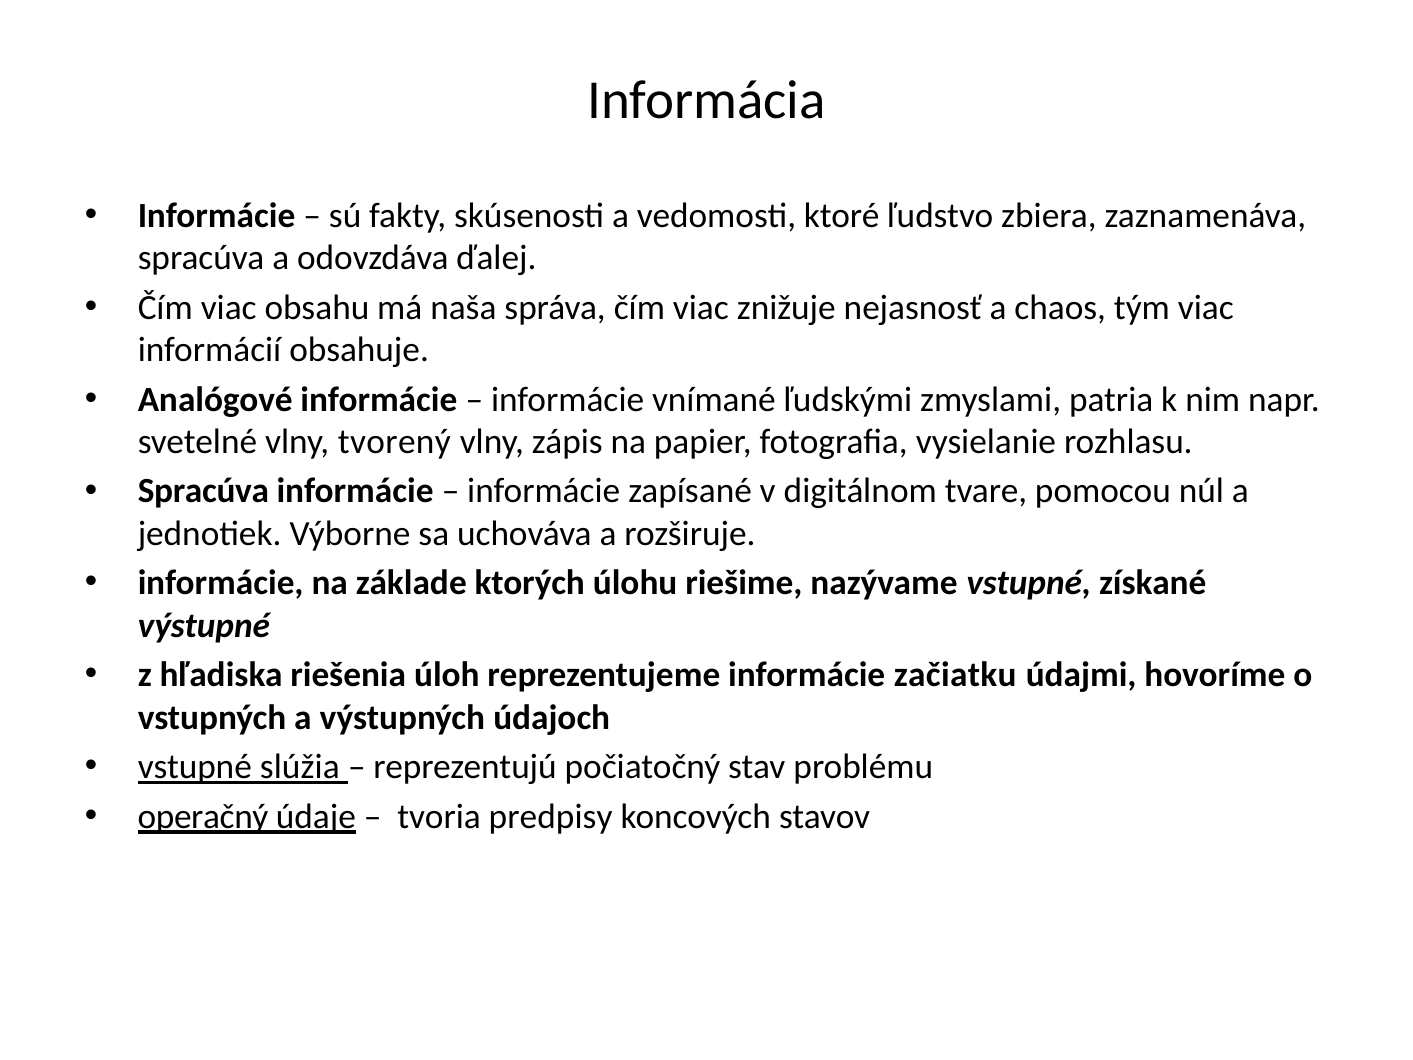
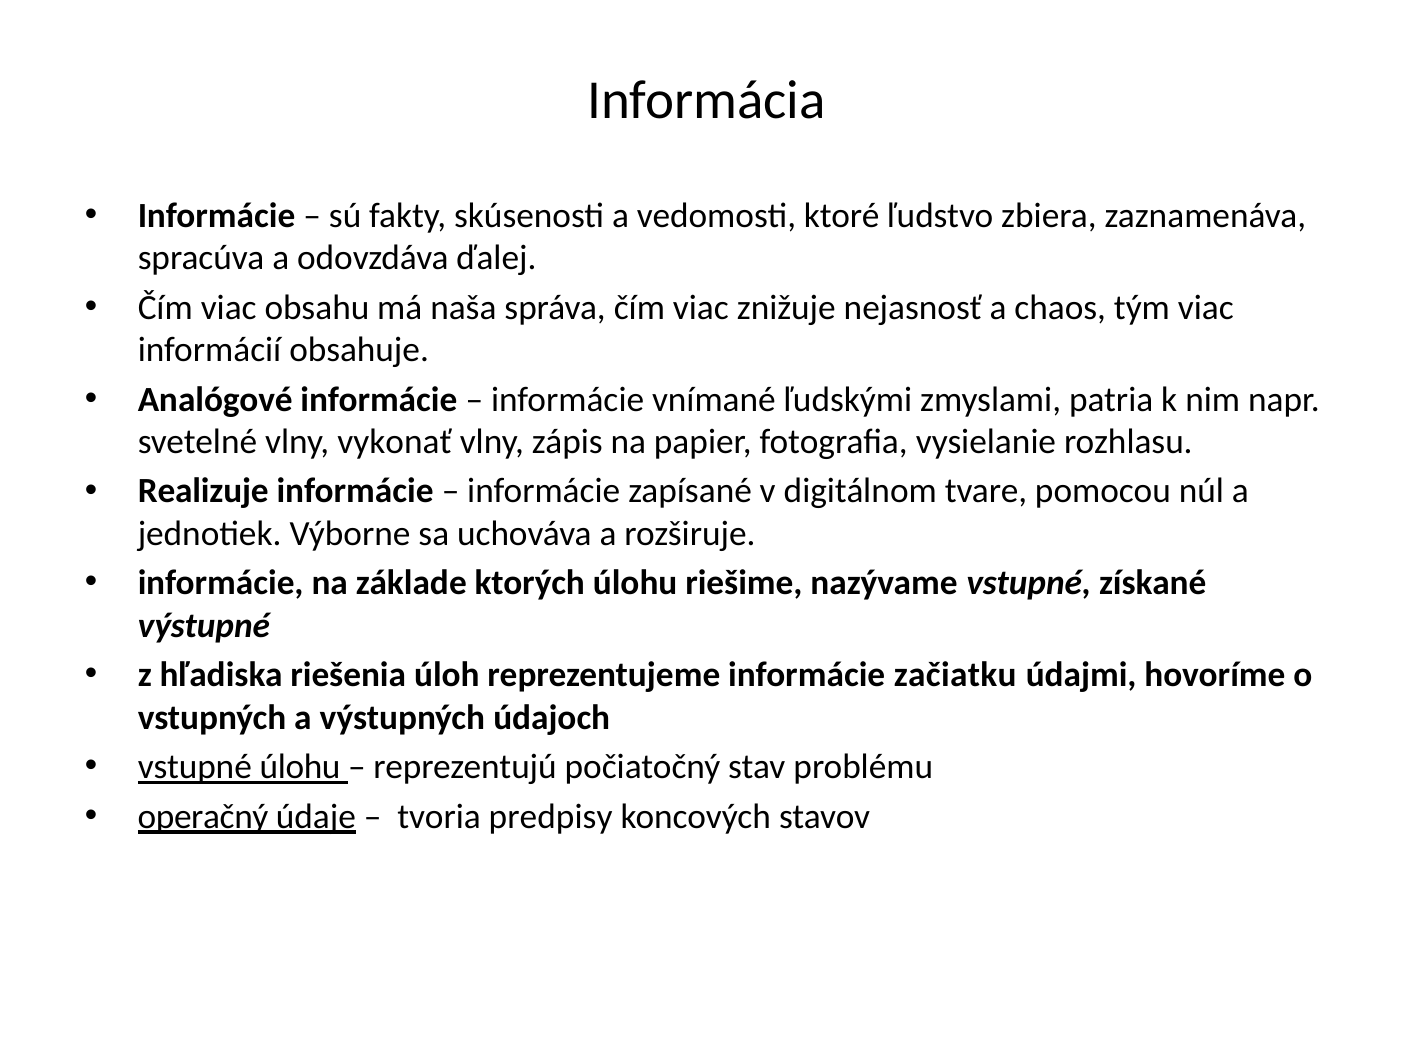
tvorený: tvorený -> vykonať (395, 442)
Spracúva: Spracúva -> Realizuje (203, 491)
vstupné slúžia: slúžia -> úlohu (300, 767)
